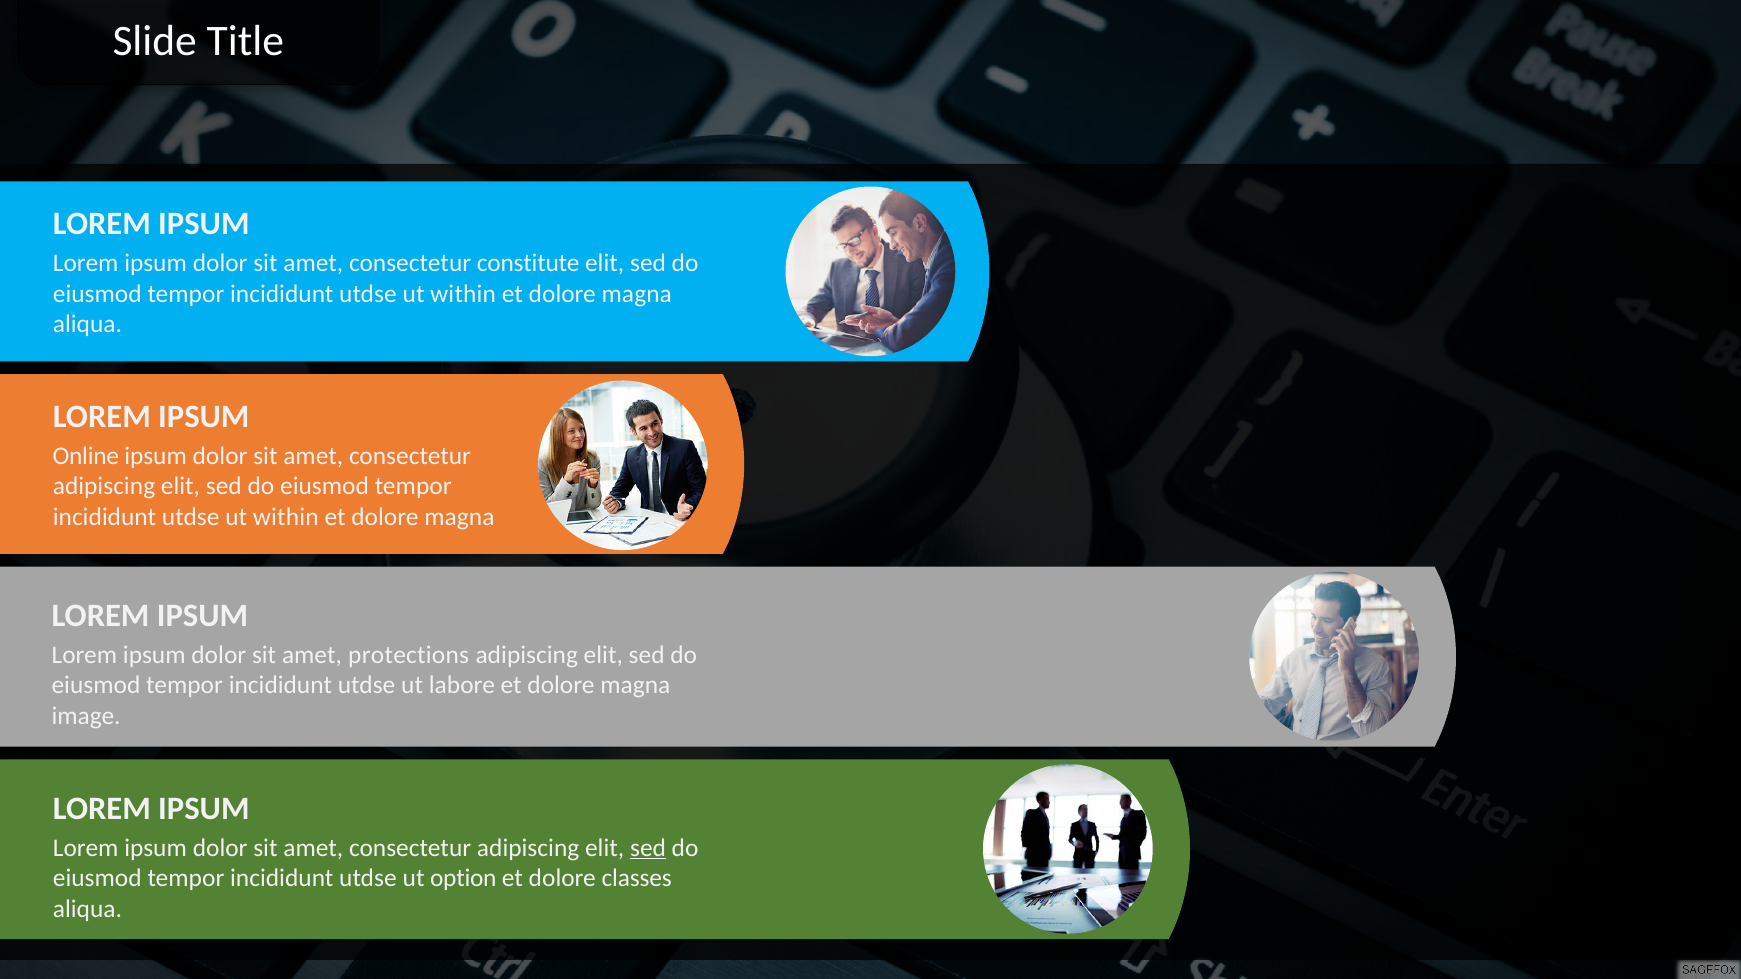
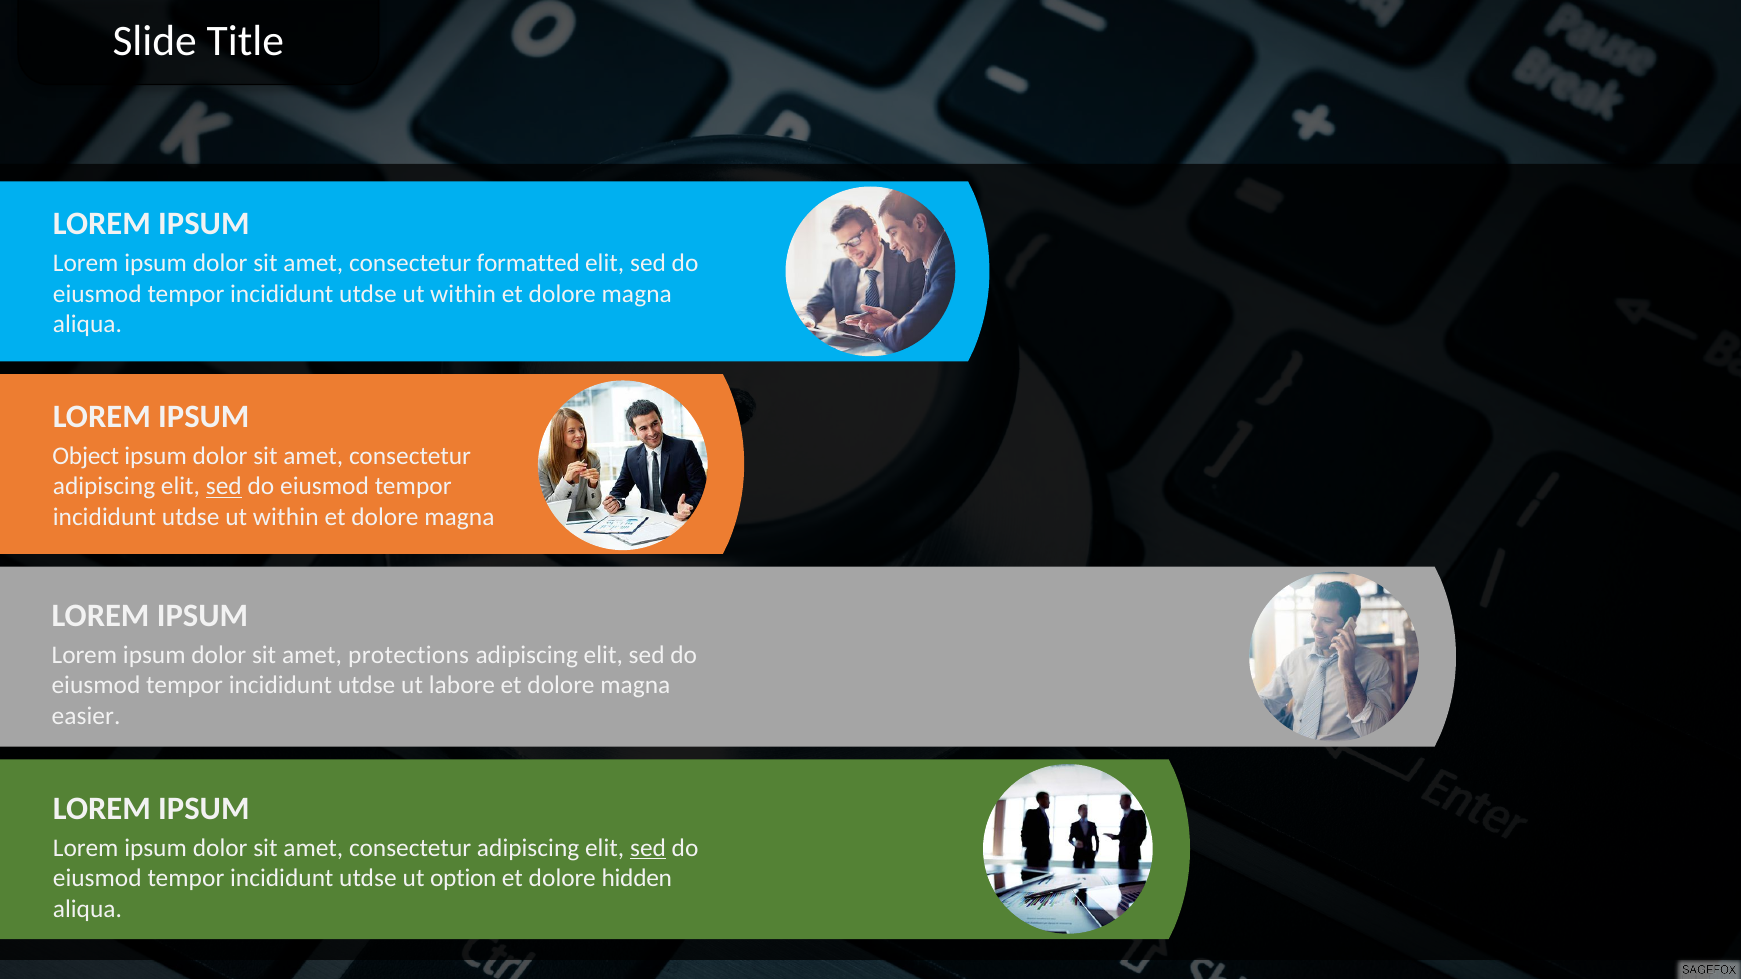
constitute: constitute -> formatted (528, 264)
Online: Online -> Object (86, 456)
sed underline: none -> present (224, 487)
image: image -> easier (86, 716)
classes: classes -> hidden (637, 879)
